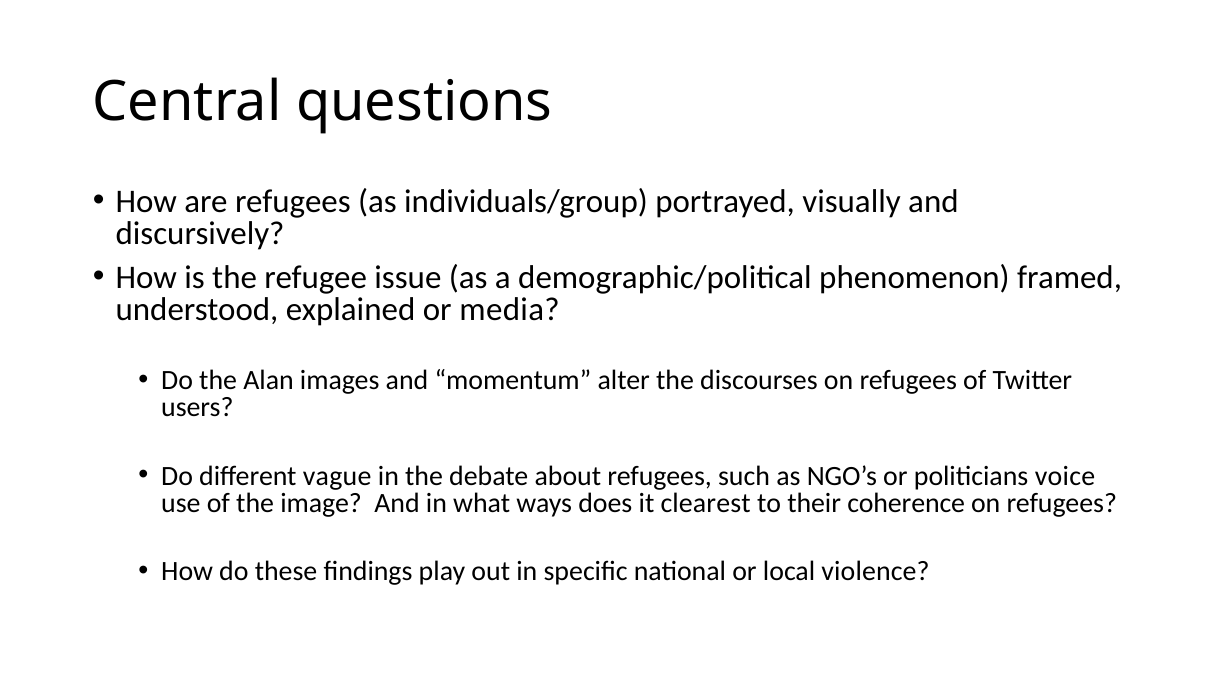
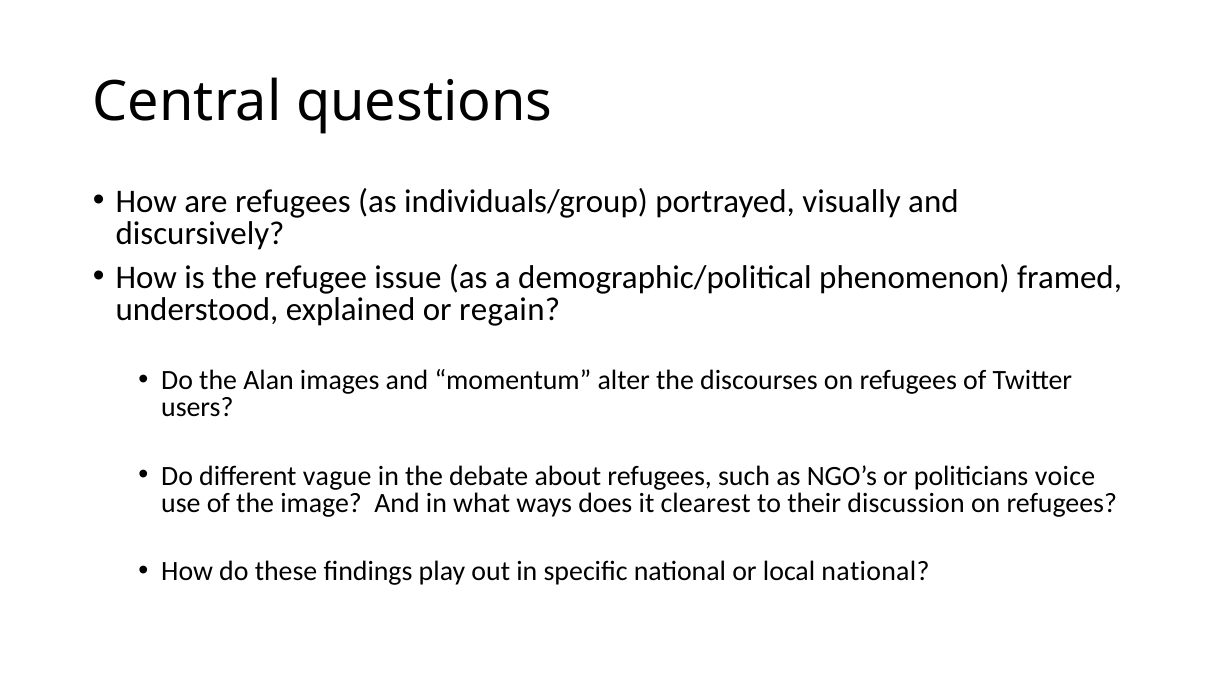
media: media -> regain (510, 309)
coherence: coherence -> discussion (906, 503)
local violence: violence -> national (875, 571)
